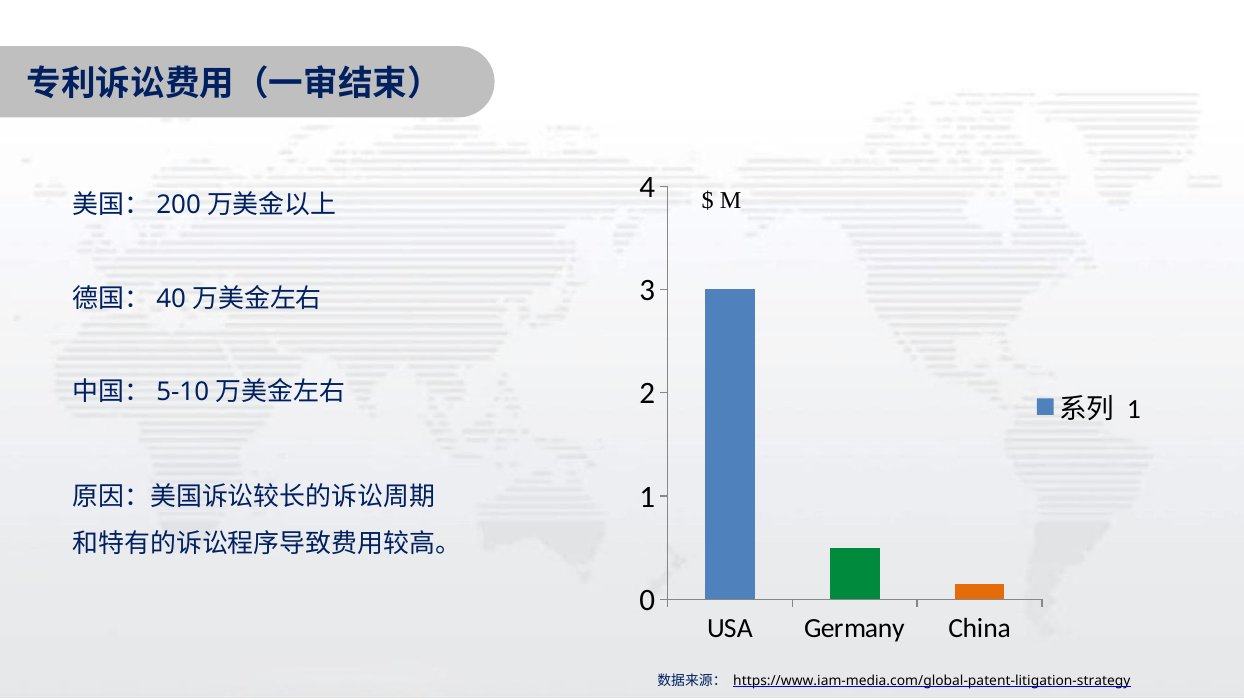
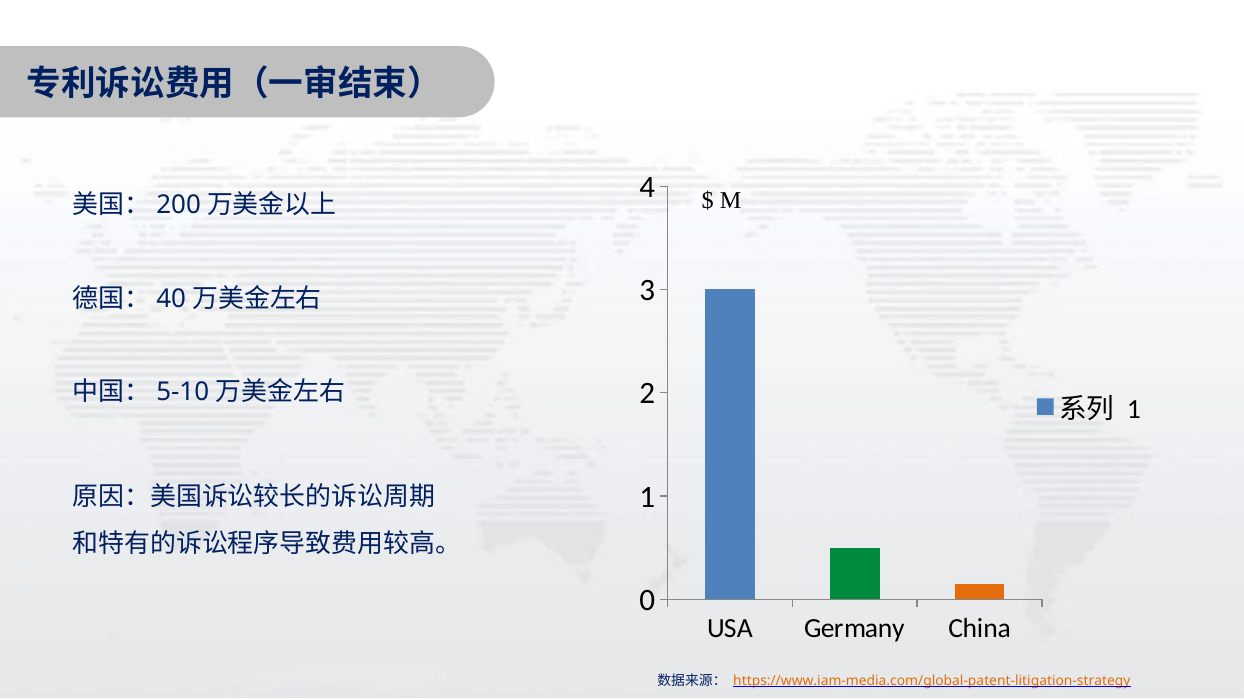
https://www.iam-media.com/global-patent-litigation-strategy colour: black -> orange (932, 680)
